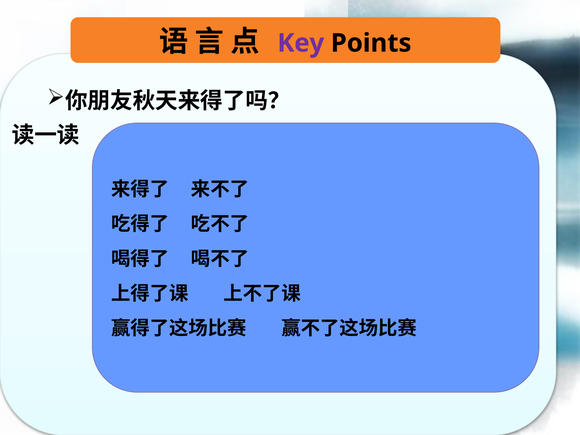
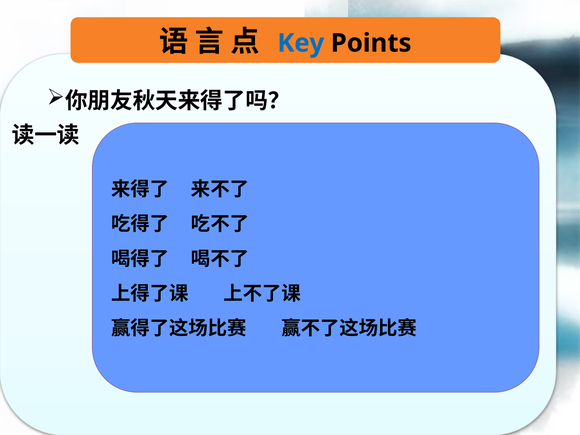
Key colour: purple -> blue (301, 43)
